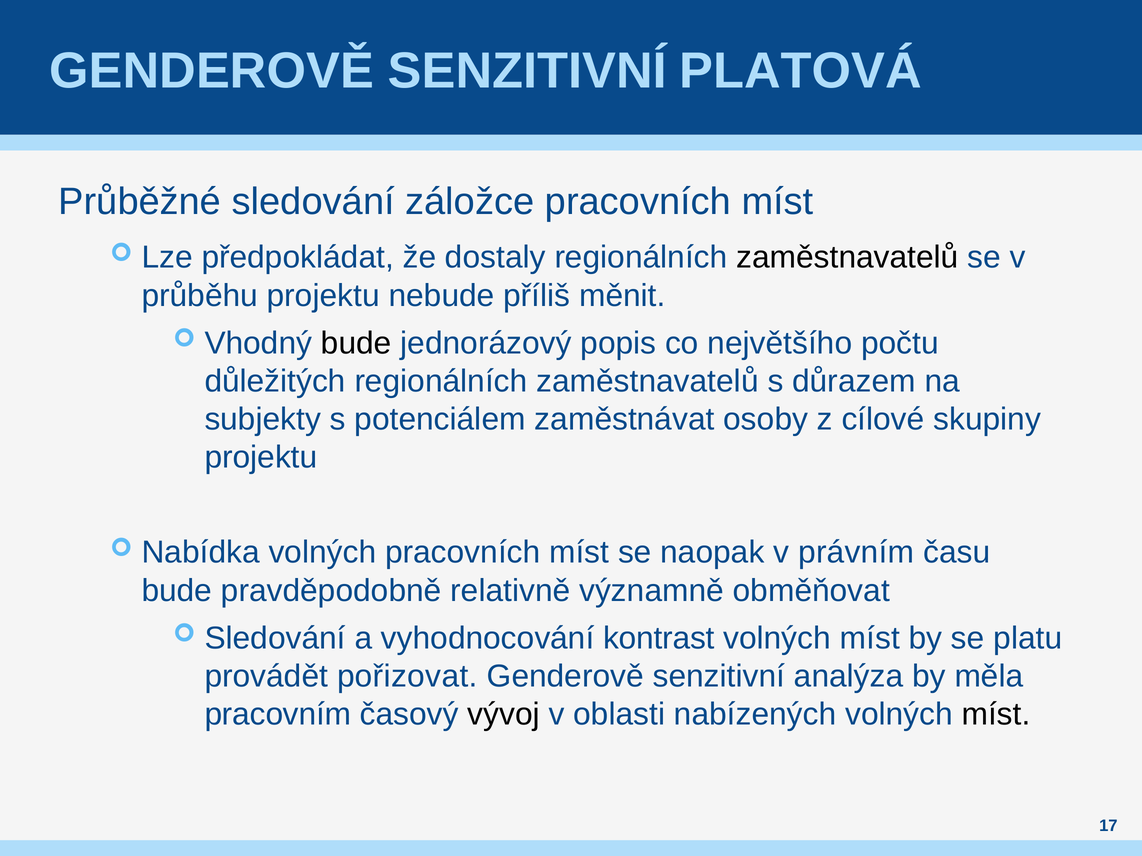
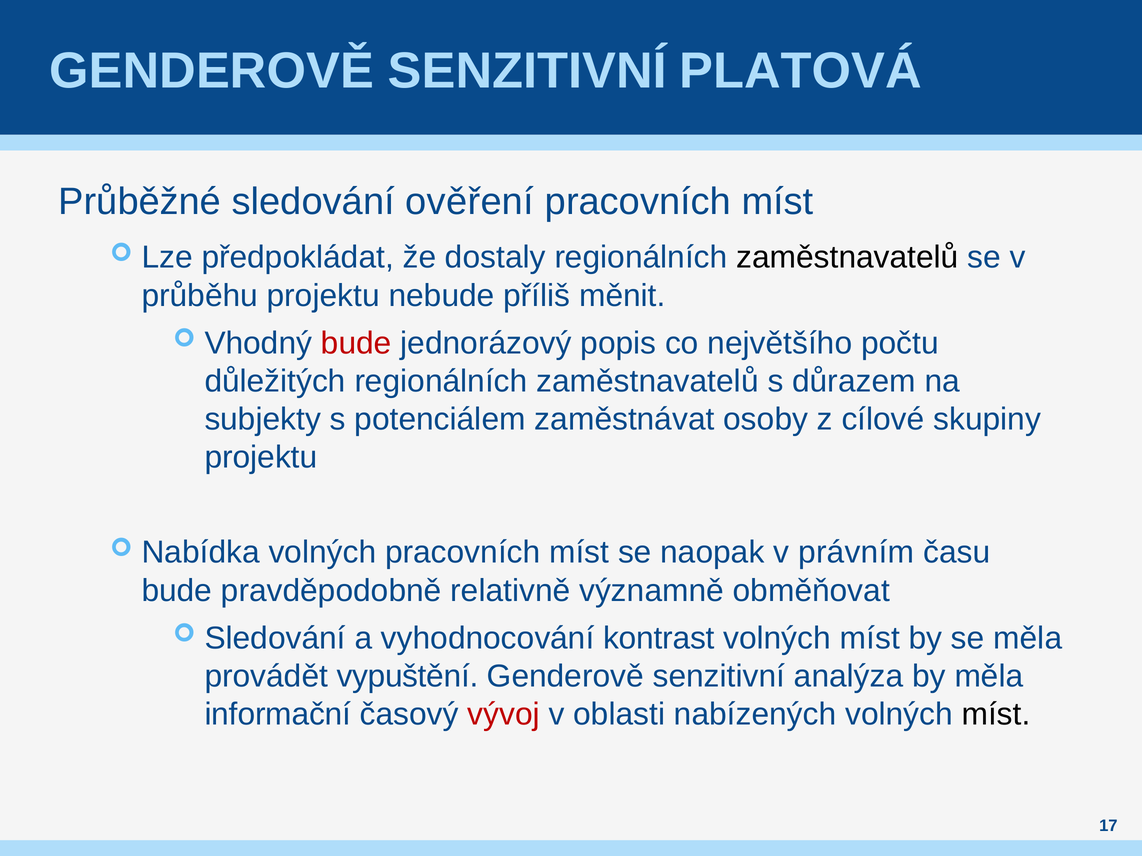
záložce: záložce -> ověření (470, 202)
bude colour: black -> red (356, 343)
se platu: platu -> měla (1028, 639)
pořizovat: pořizovat -> vypuštění (408, 677)
pracovním: pracovním -> informační (278, 715)
vývoj colour: black -> red (504, 715)
